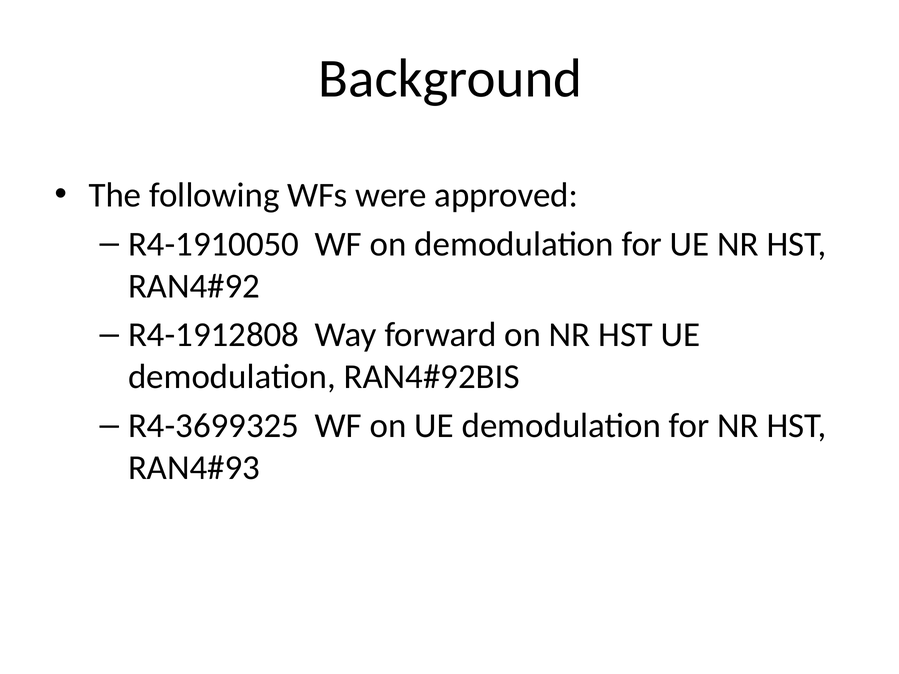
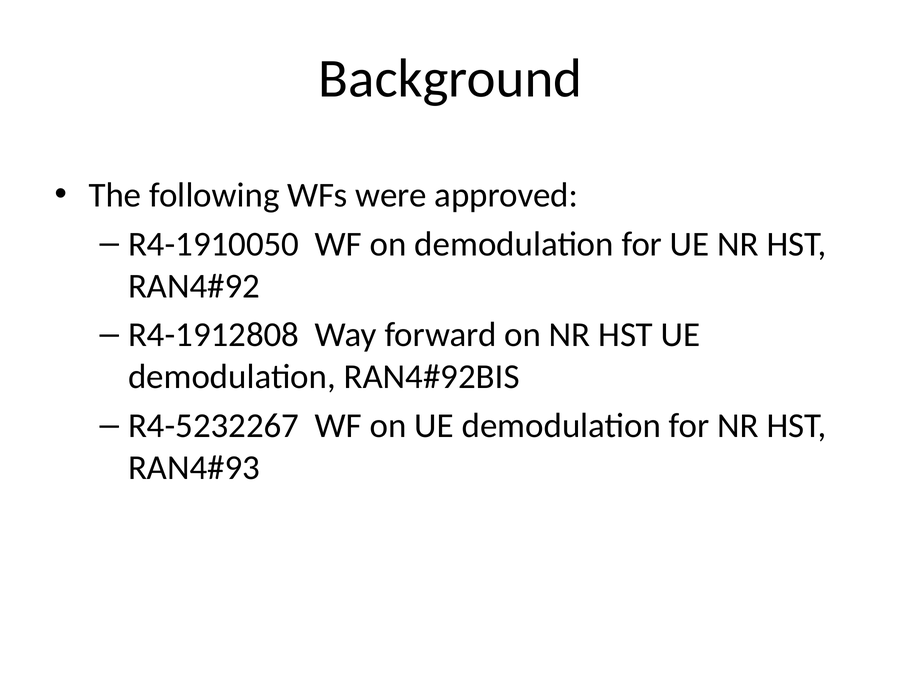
R4-3699325: R4-3699325 -> R4-5232267 (214, 426)
